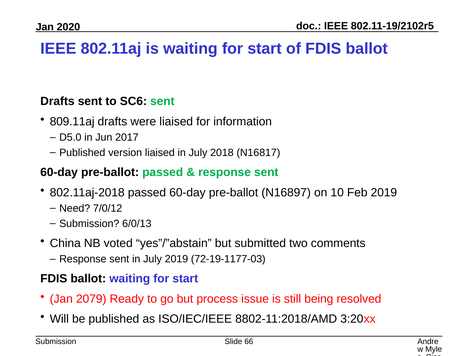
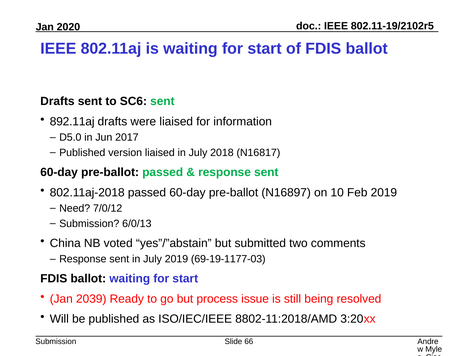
809.11aj: 809.11aj -> 892.11aj (72, 121)
72-19-1177-03: 72-19-1177-03 -> 69-19-1177-03 (228, 259)
2079: 2079 -> 2039 (91, 298)
